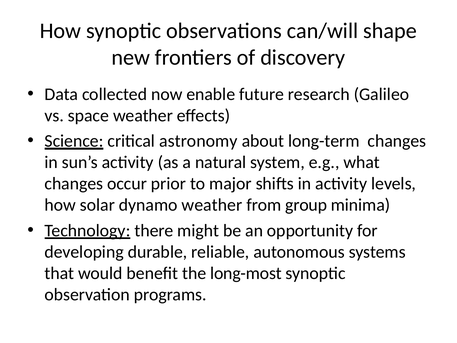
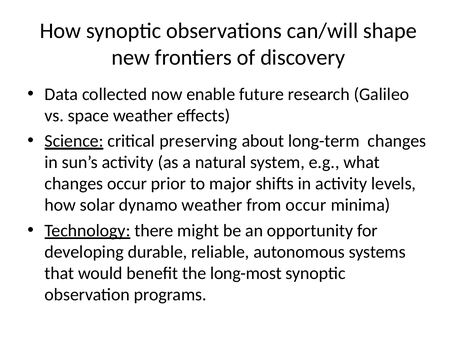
astronomy: astronomy -> preserving (198, 141)
from group: group -> occur (306, 205)
